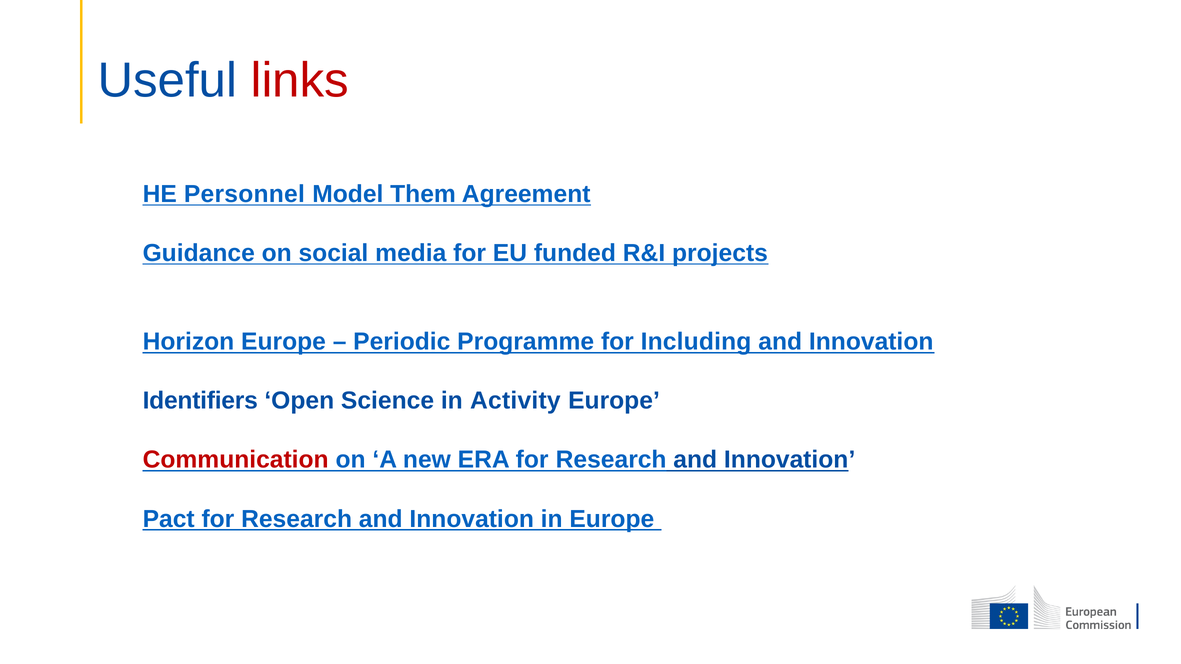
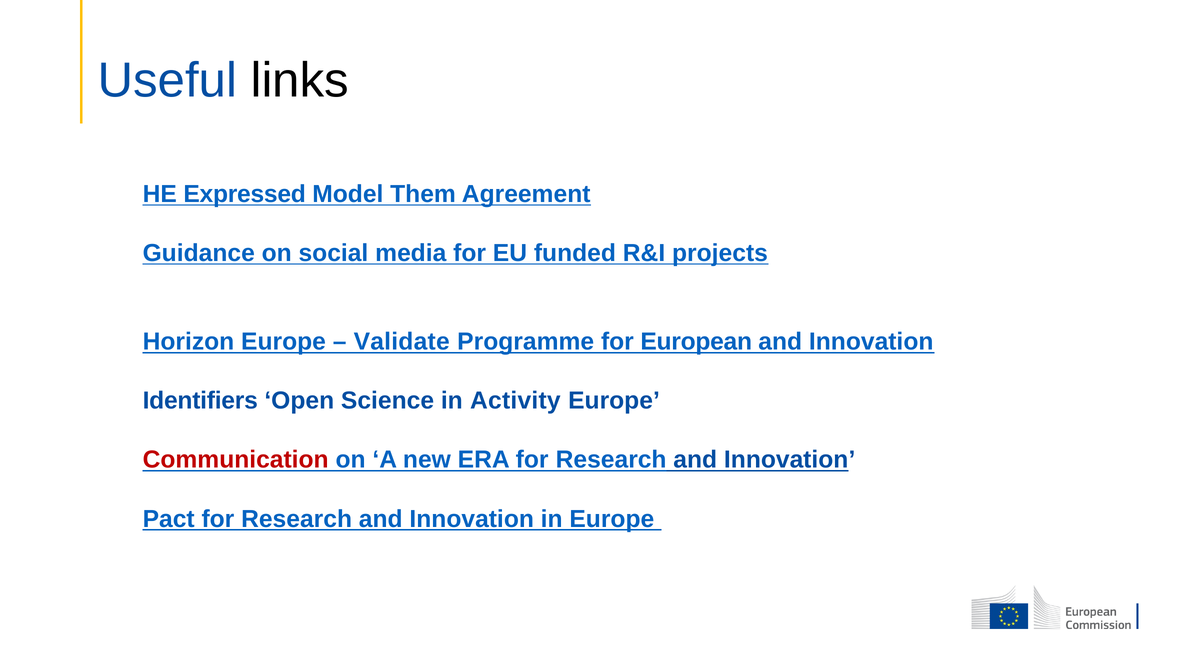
links colour: red -> black (300, 80)
Personnel: Personnel -> Expressed (245, 194)
Periodic: Periodic -> Validate (402, 342)
Including: Including -> European (696, 342)
